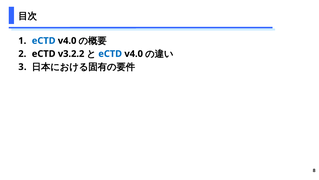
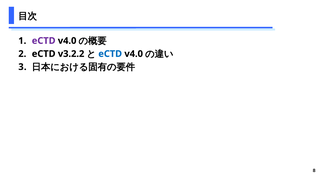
eCTD colour: blue -> purple (44, 41)
